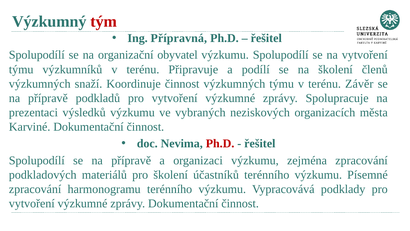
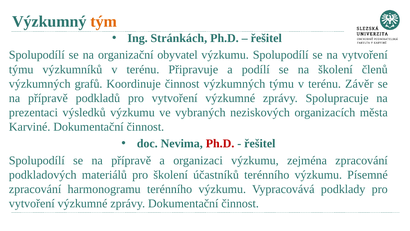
tým colour: red -> orange (104, 21)
Přípravná: Přípravná -> Stránkách (179, 38)
snaží: snaží -> grafů (89, 84)
